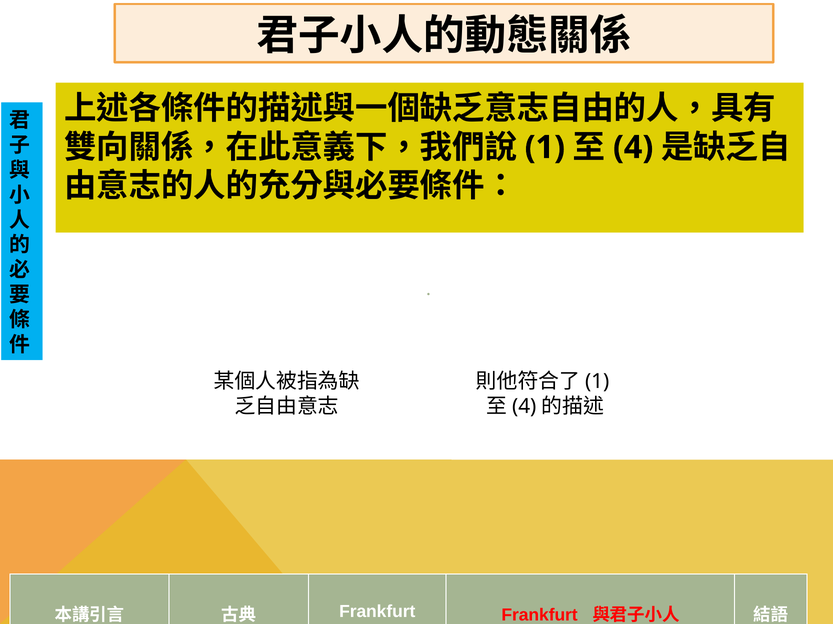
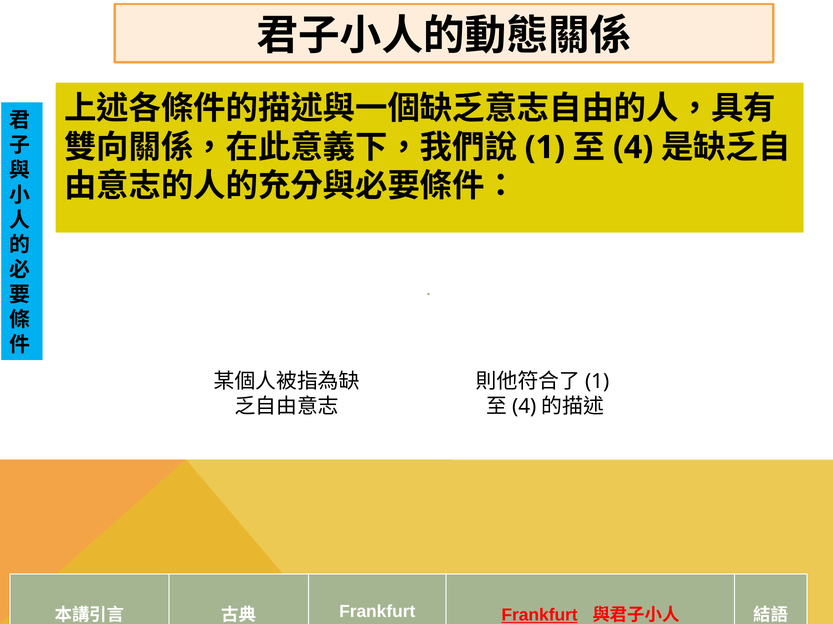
Frankfurt underline: none -> present (540, 616)
